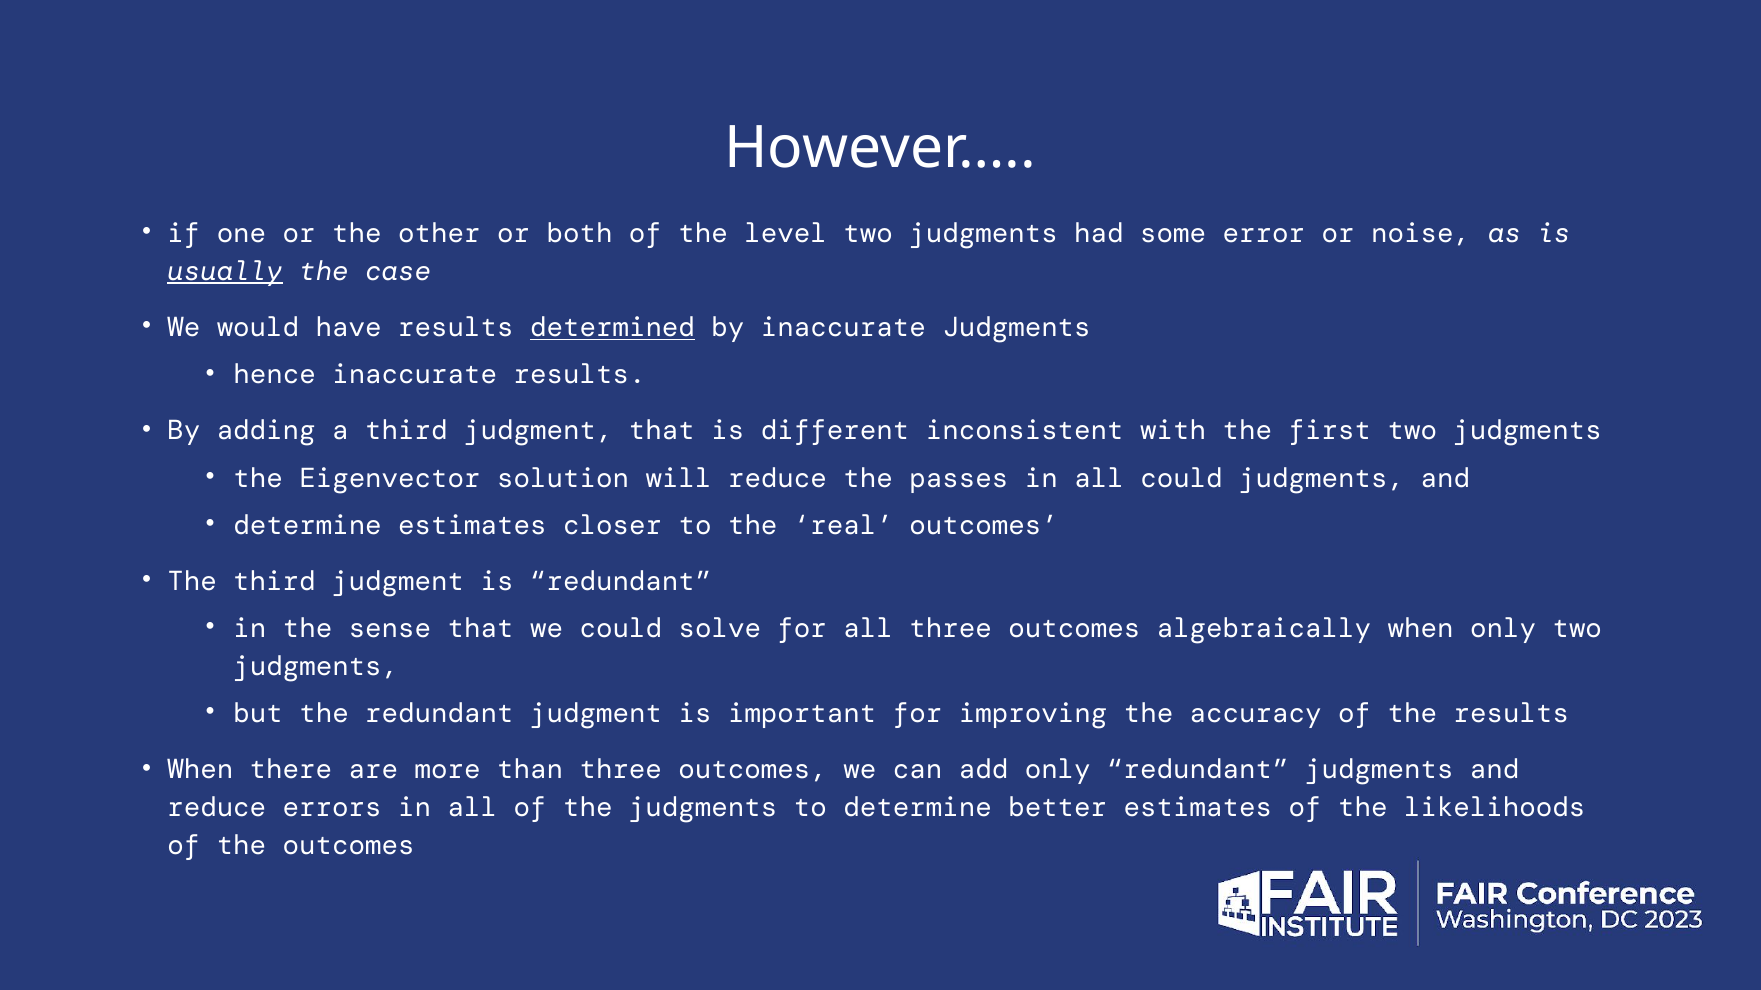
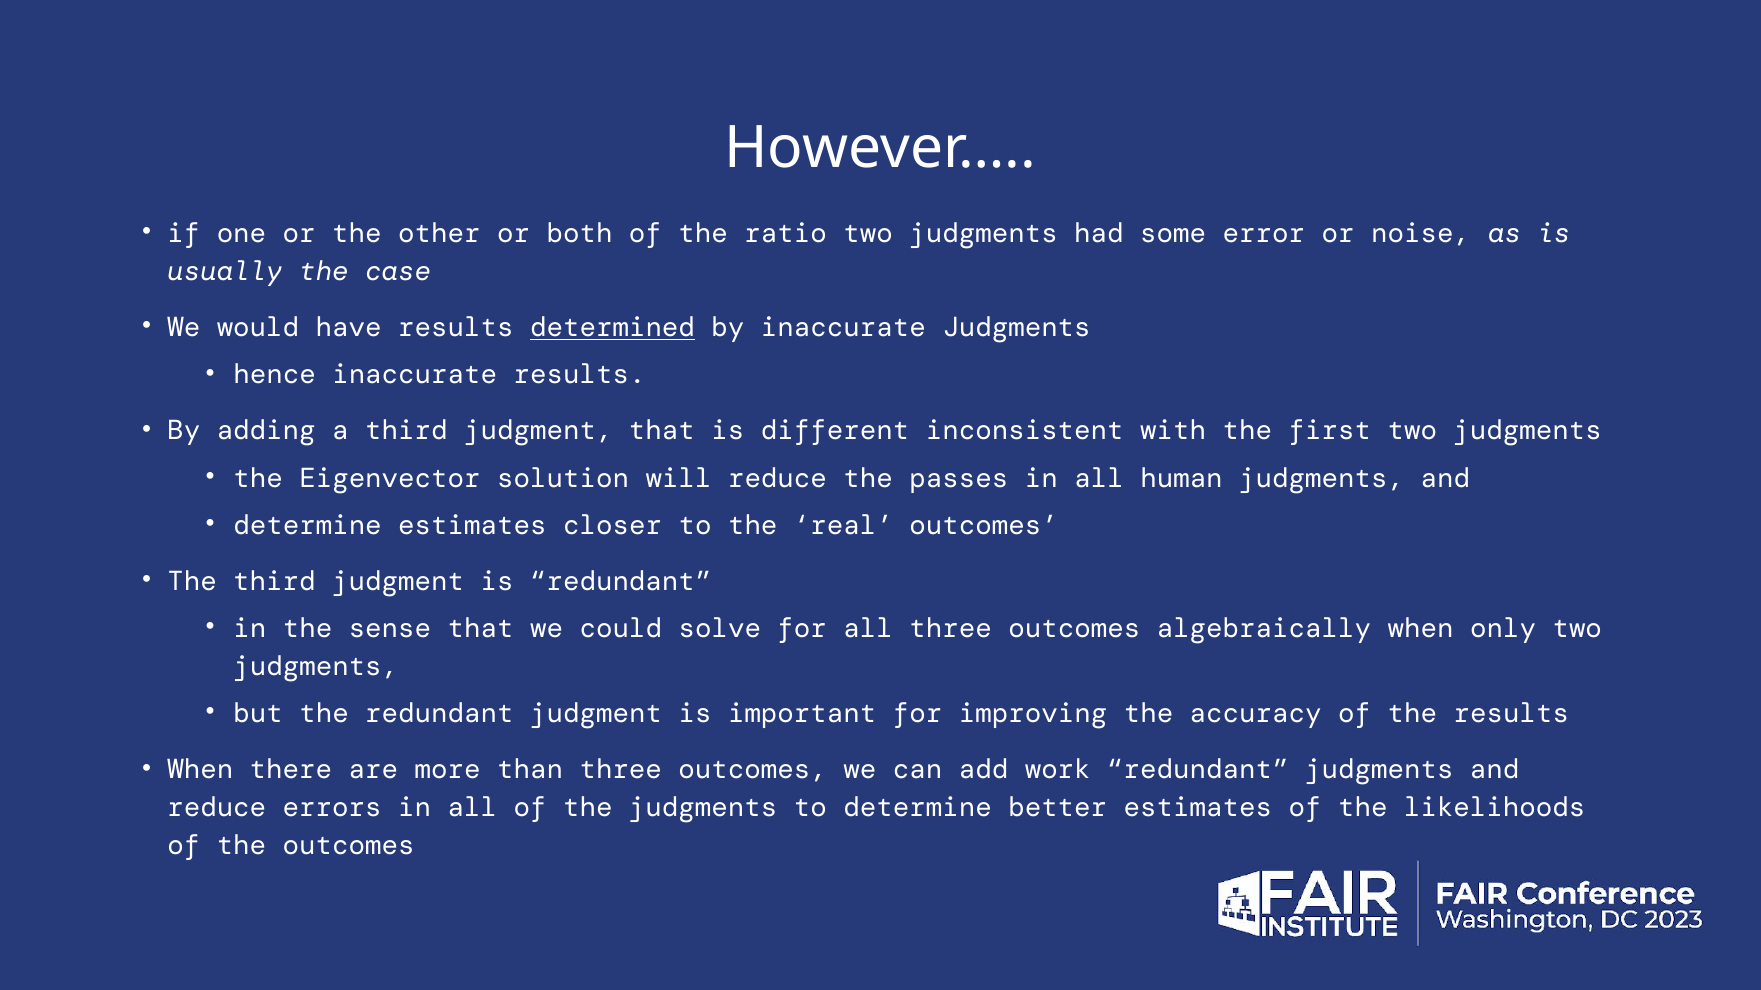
level: level -> ratio (786, 233)
usually underline: present -> none (225, 271)
all could: could -> human (1182, 478)
add only: only -> work (1058, 770)
